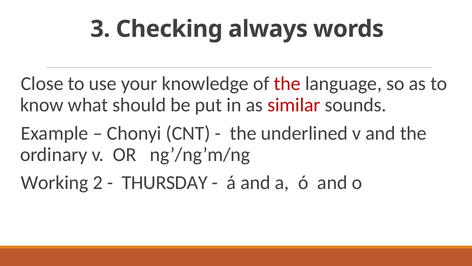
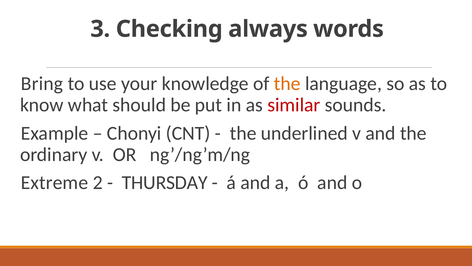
Close: Close -> Bring (42, 84)
the colour: red -> orange (287, 84)
Working: Working -> Extreme (55, 182)
